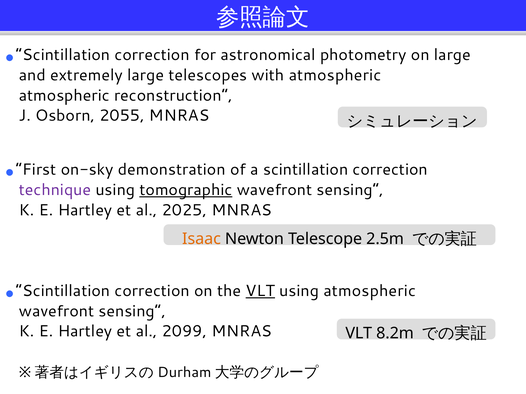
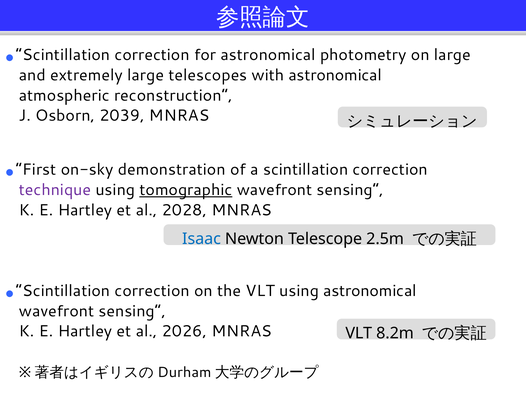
with atmospheric: atmospheric -> astronomical (335, 75)
2055: 2055 -> 2039 (122, 116)
2025: 2025 -> 2028 (184, 210)
Isaac colour: orange -> blue (201, 239)
VLT underline: present -> none (260, 291)
using atmospheric: atmospheric -> astronomical (370, 291)
2099: 2099 -> 2026 (184, 332)
